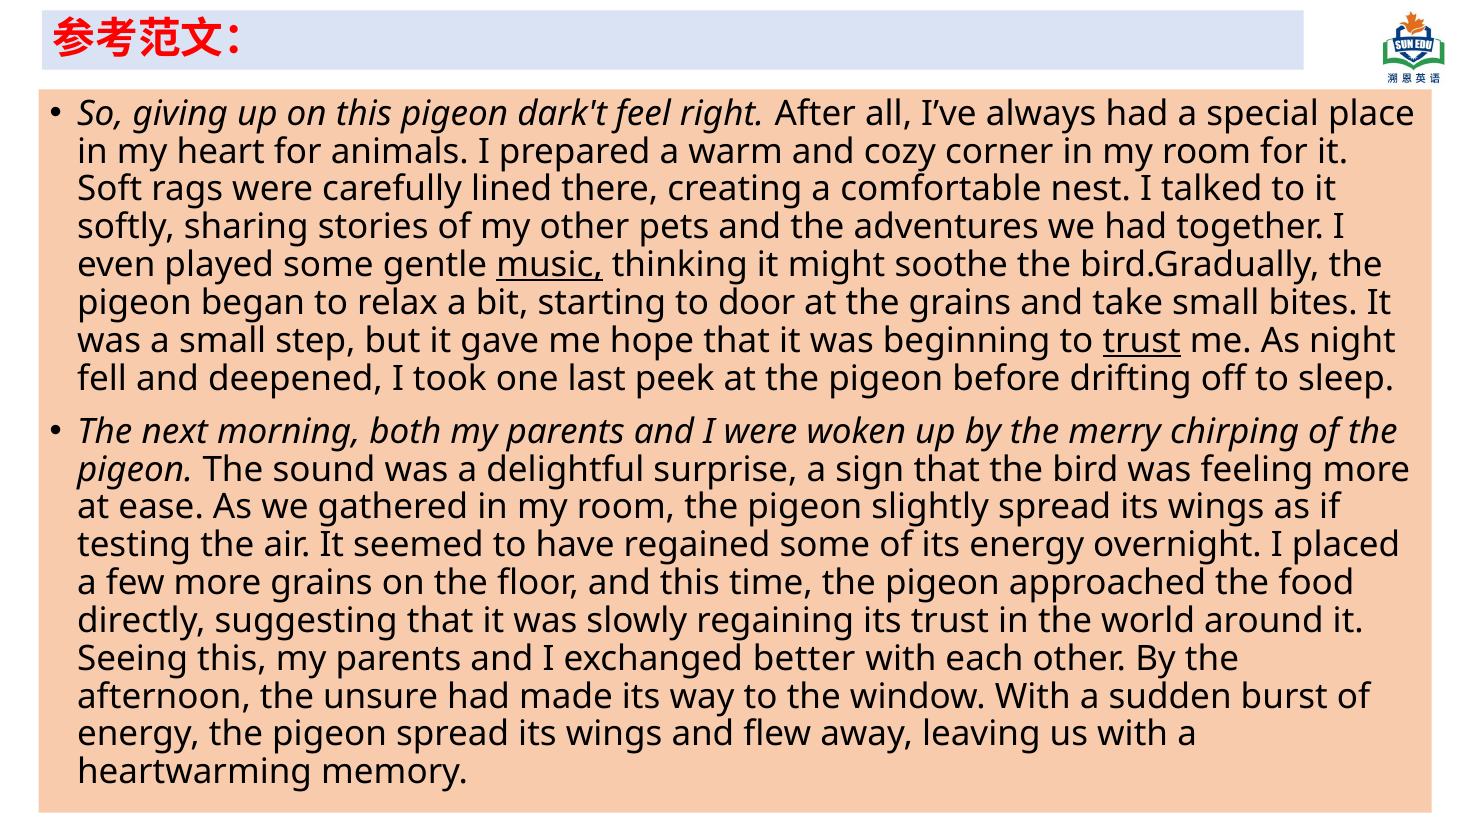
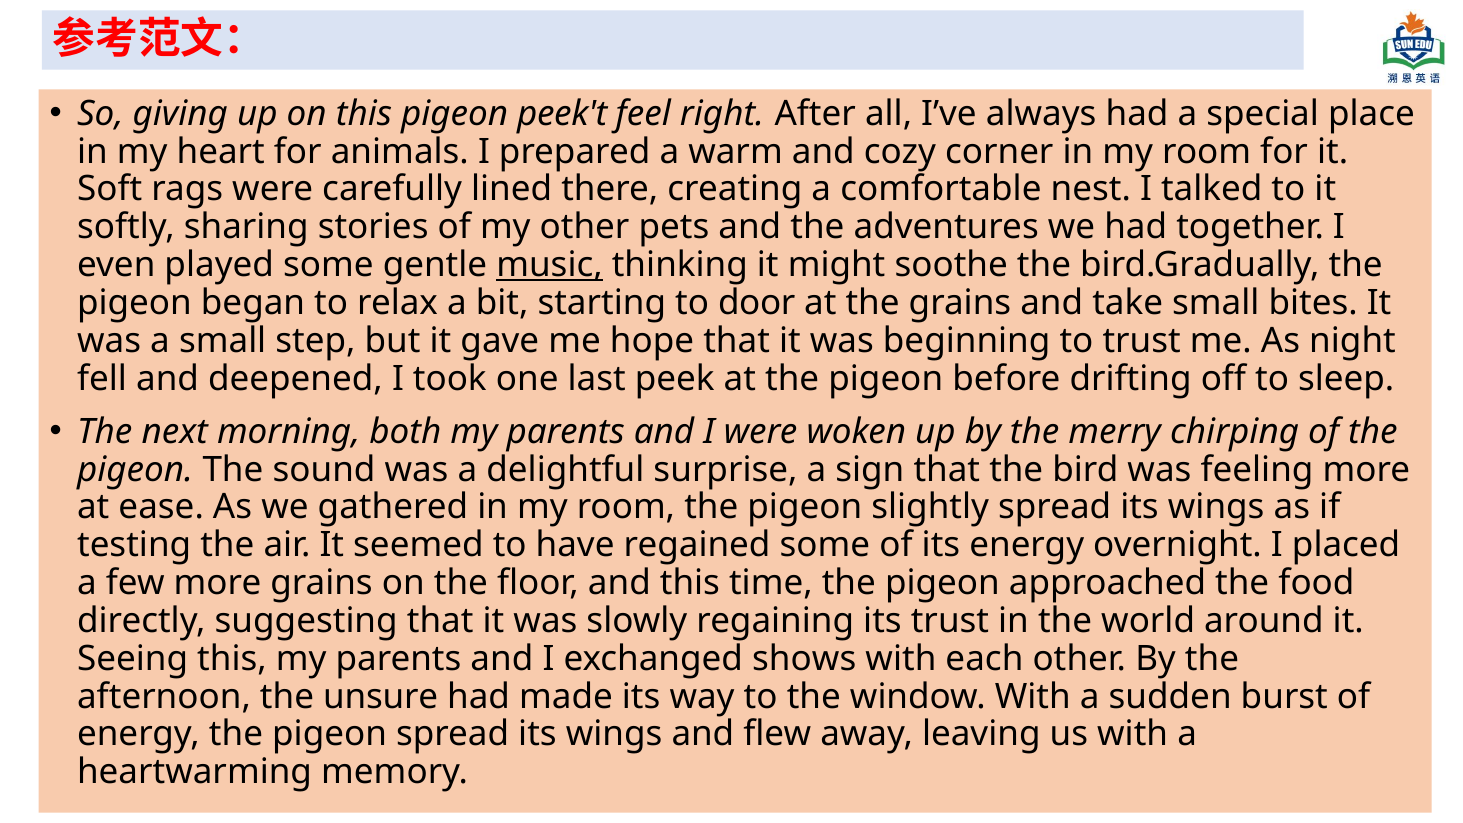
dark't: dark't -> peek't (562, 114)
trust underline: present -> none (1142, 341)
better: better -> shows (804, 659)
